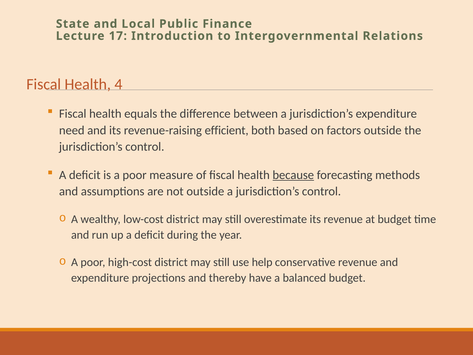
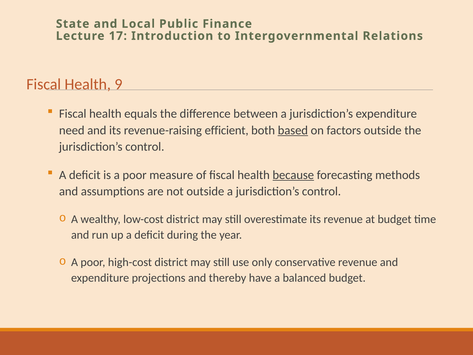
4: 4 -> 9 (118, 84)
based underline: none -> present (293, 130)
help: help -> only (262, 262)
